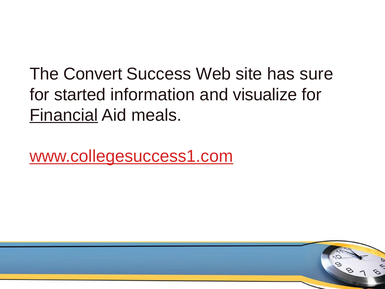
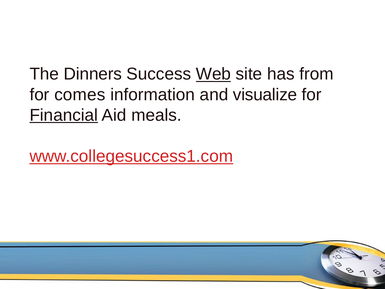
Convert: Convert -> Dinners (93, 74)
Web underline: none -> present (213, 74)
sure: sure -> from (317, 74)
started: started -> comes (80, 95)
